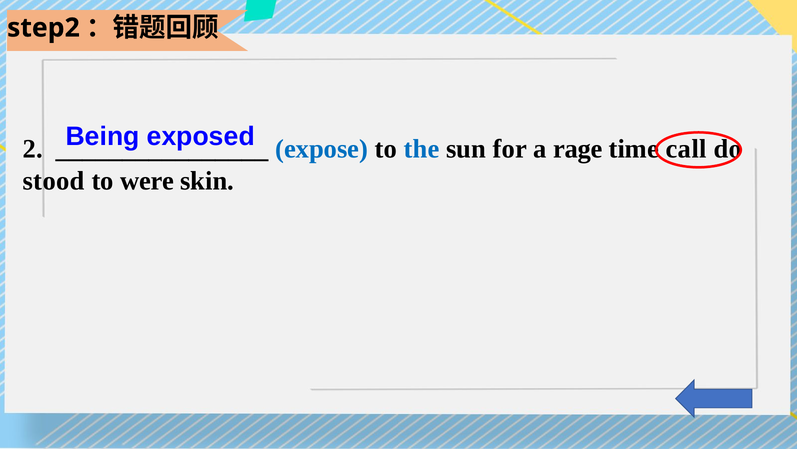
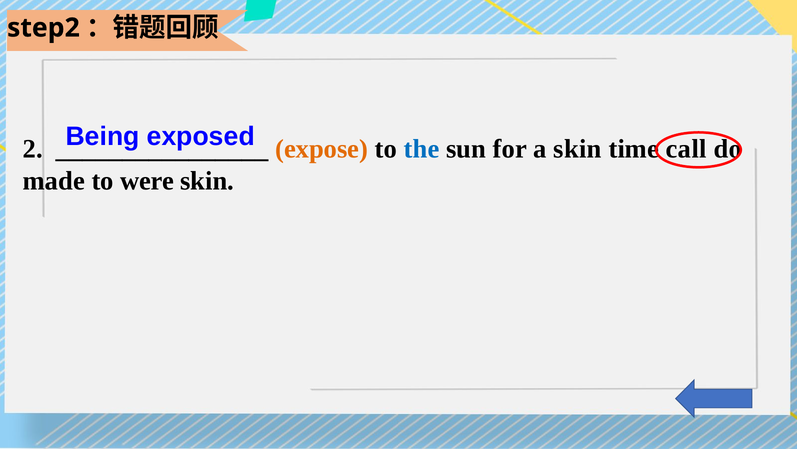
expose colour: blue -> orange (322, 149)
a rage: rage -> skin (577, 149)
stood: stood -> made (54, 181)
